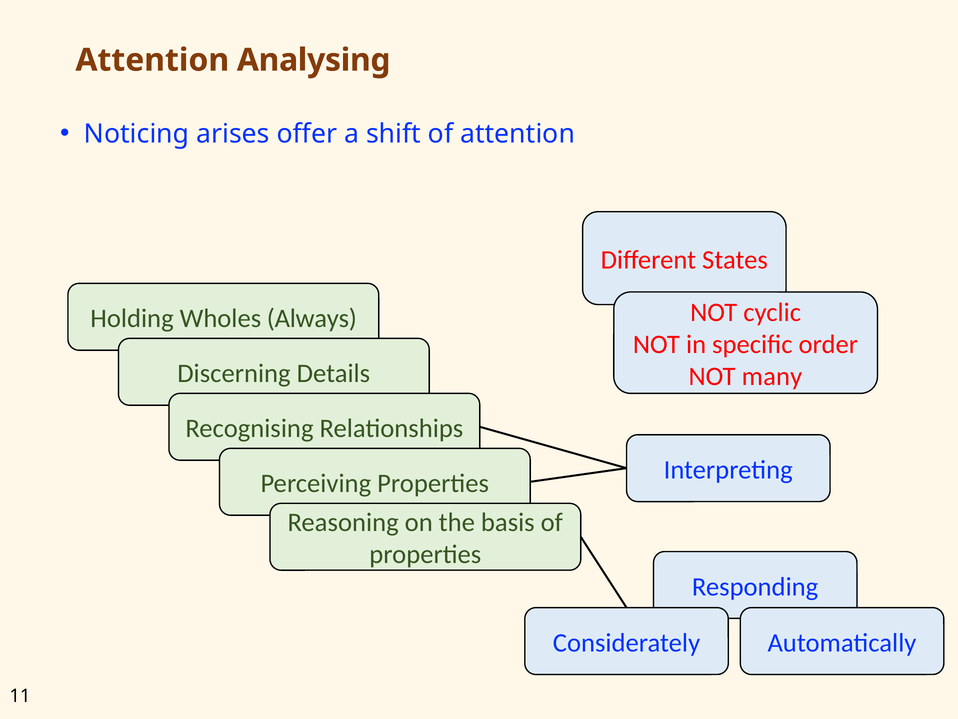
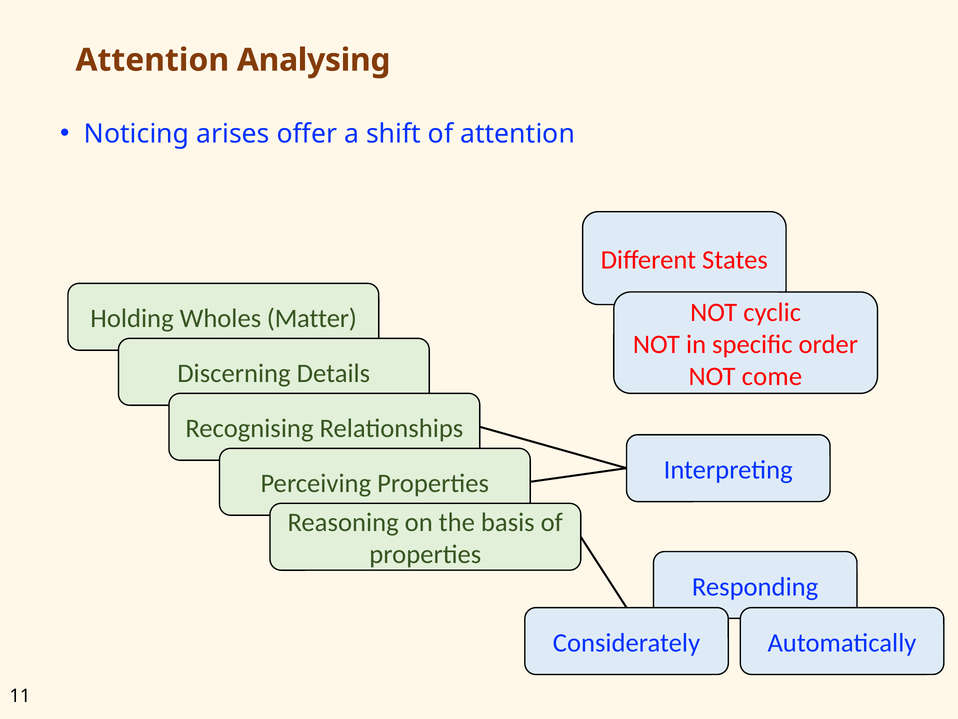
Always: Always -> Matter (312, 318)
many: many -> come (772, 376)
